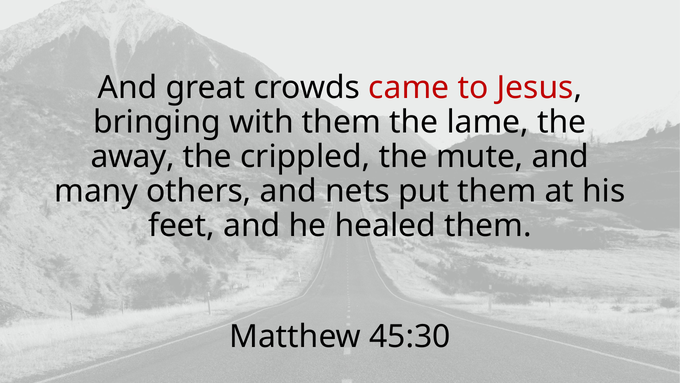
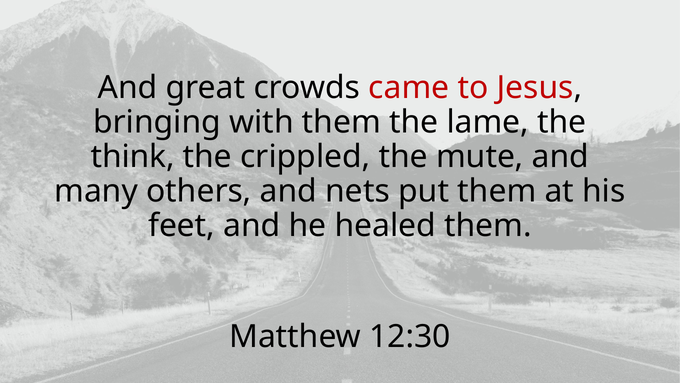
away: away -> think (133, 157)
45:30: 45:30 -> 12:30 (410, 336)
